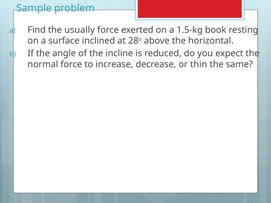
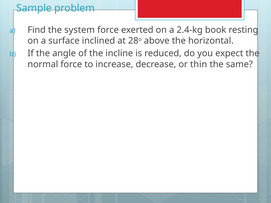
usually: usually -> system (80, 30)
1.5-kg: 1.5-kg -> 2.4-kg (190, 30)
